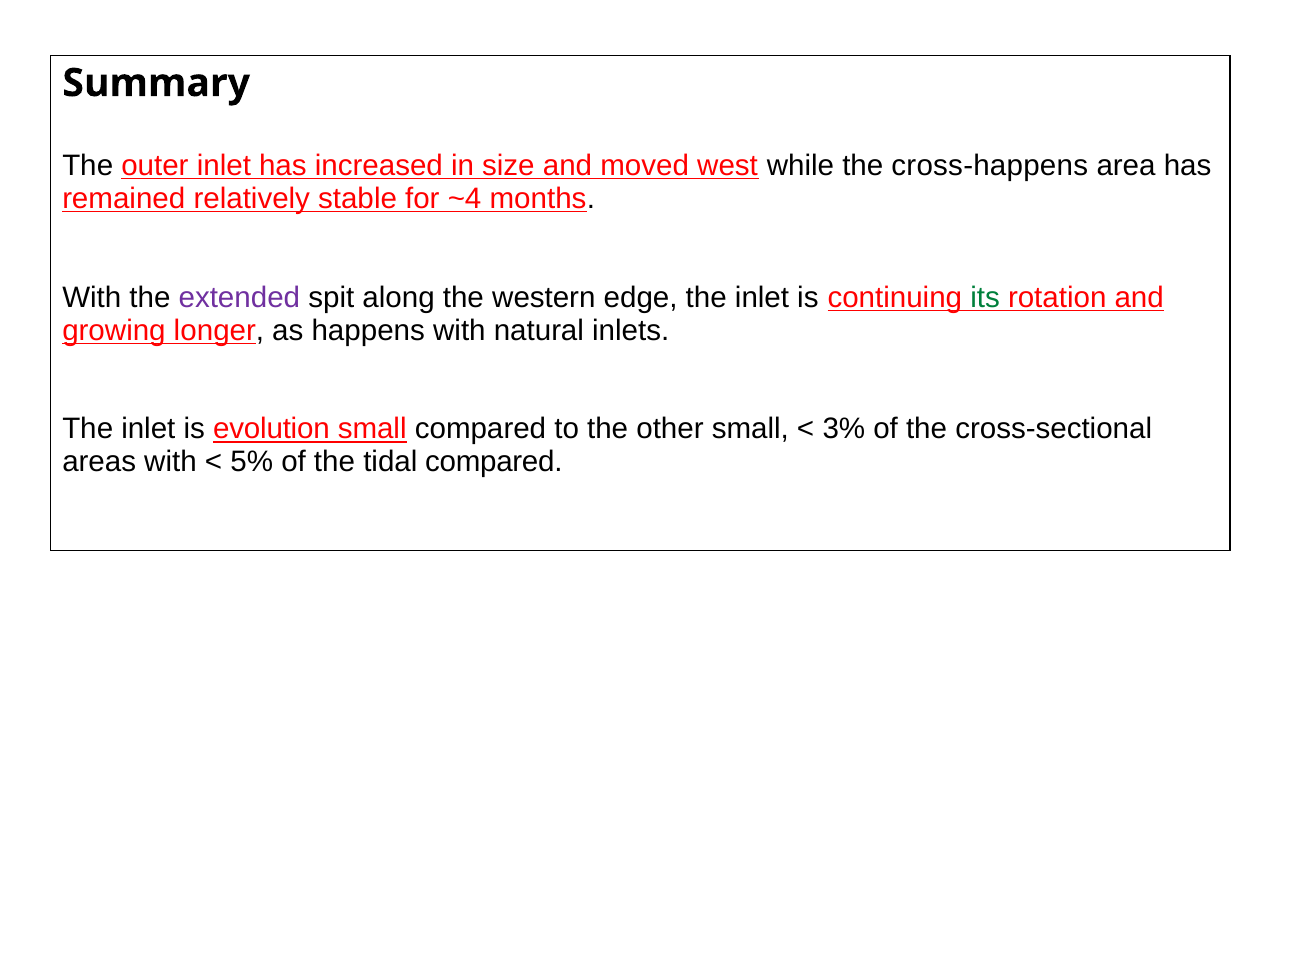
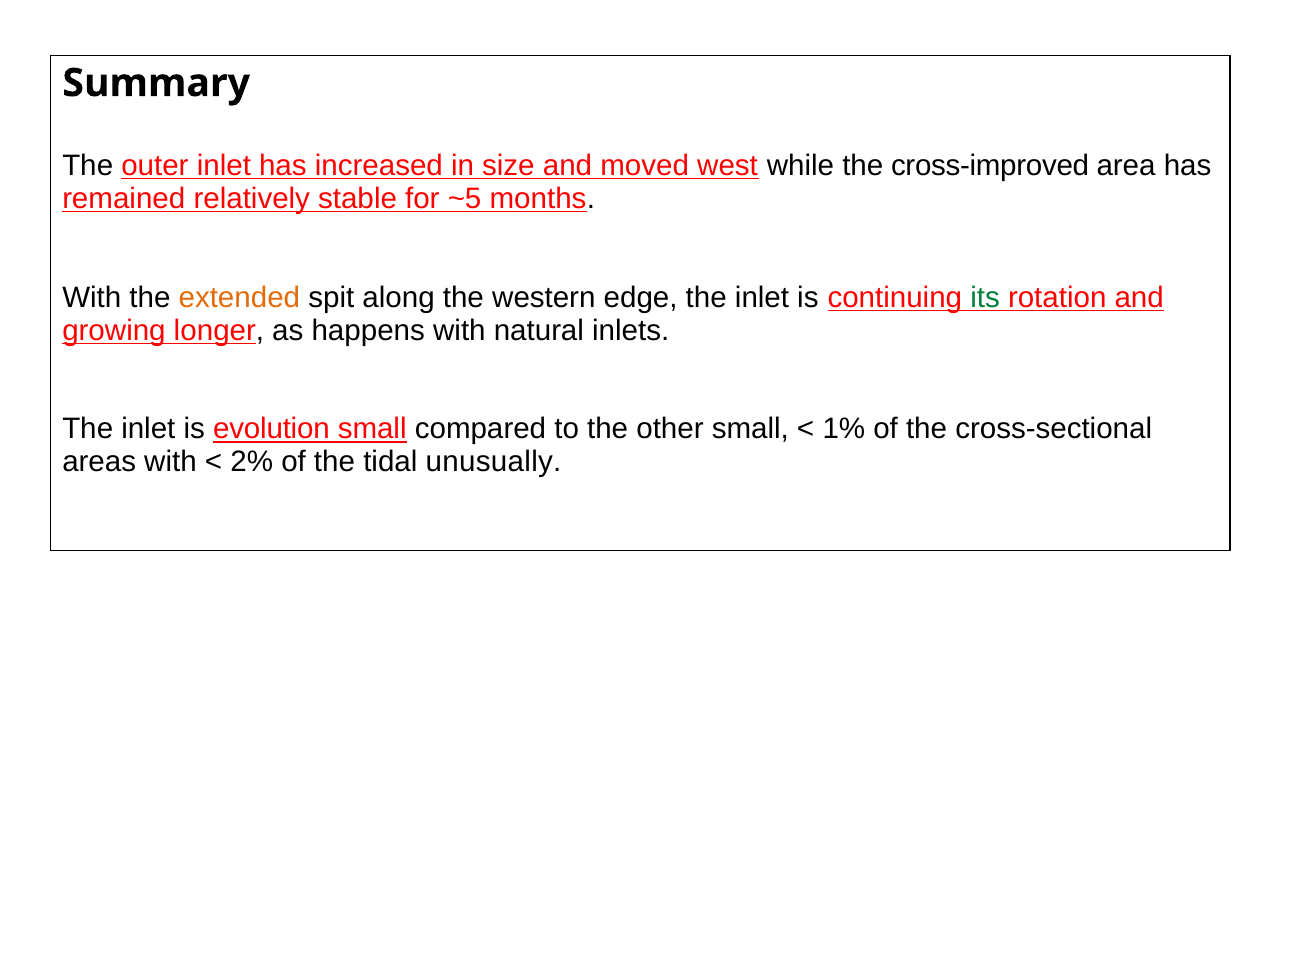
cross-happens: cross-happens -> cross-improved (990, 165)
~4: ~4 -> ~5 (465, 198)
extended colour: purple -> orange (239, 297)
3%: 3% -> 1% (844, 429)
5%: 5% -> 2% (252, 462)
tidal compared: compared -> unusually (494, 462)
